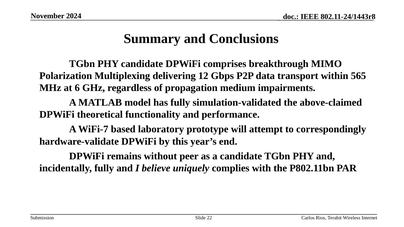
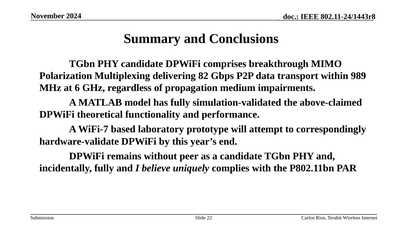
12: 12 -> 82 (203, 76)
565: 565 -> 989 (358, 76)
